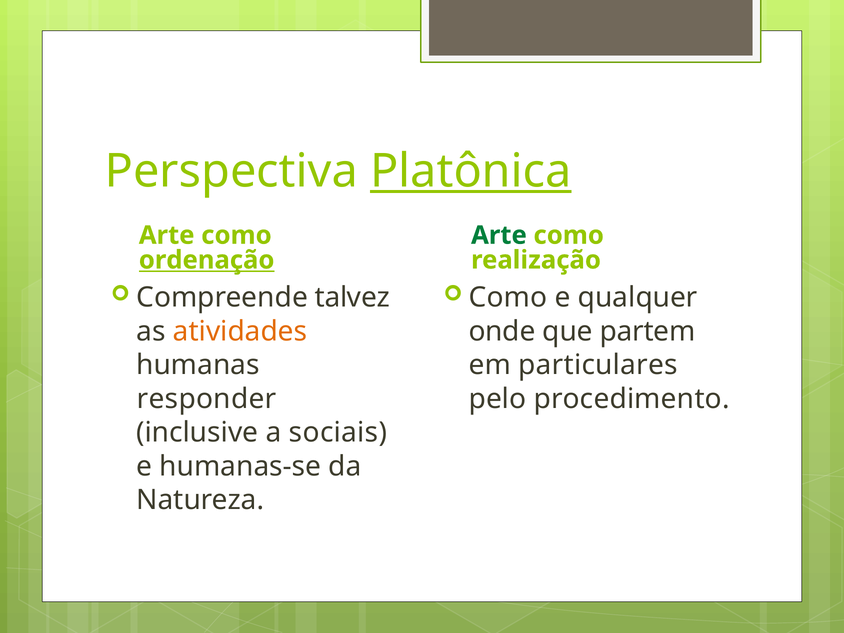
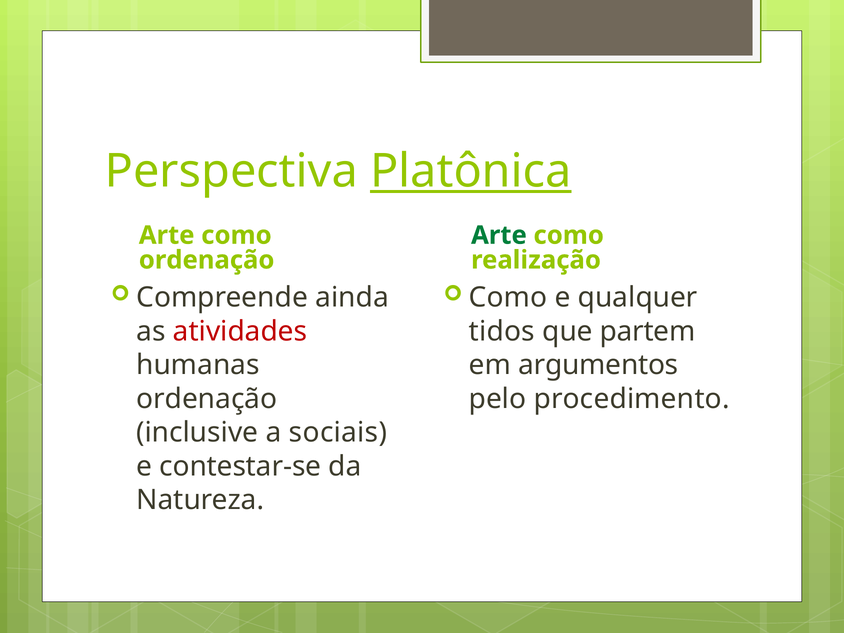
ordenação underline: present -> none (207, 260)
talvez: talvez -> ainda (352, 298)
atividades colour: orange -> red (240, 331)
onde: onde -> tidos (502, 331)
particulares: particulares -> argumentos (598, 365)
responder: responder -> ordenação (207, 399)
humanas-se: humanas-se -> contestar-se (240, 466)
